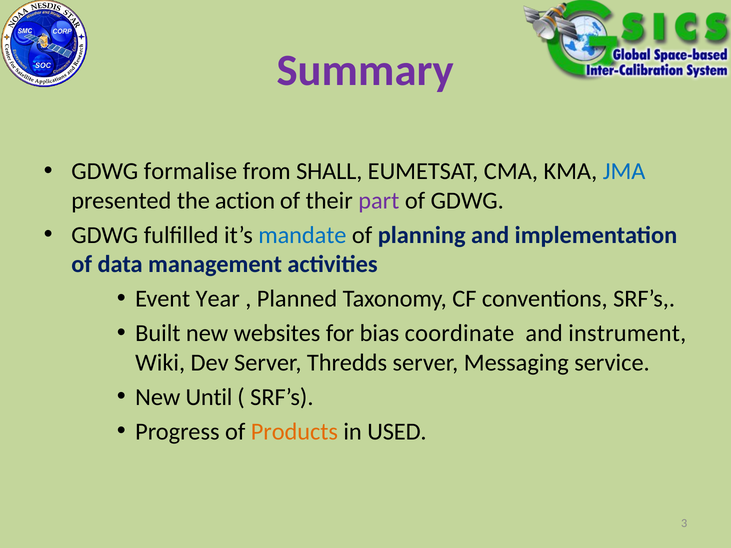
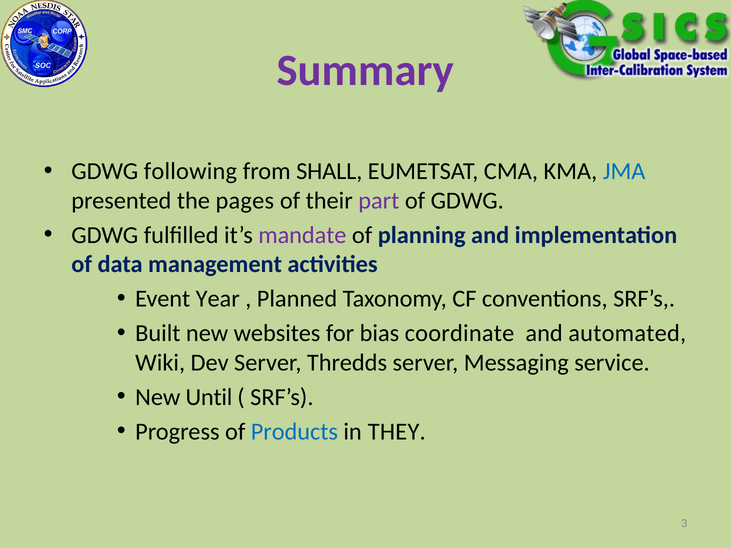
formalise: formalise -> following (190, 171)
action: action -> pages (245, 201)
mandate colour: blue -> purple (302, 235)
instrument: instrument -> automated (627, 333)
Products colour: orange -> blue (294, 432)
USED: USED -> THEY (397, 432)
